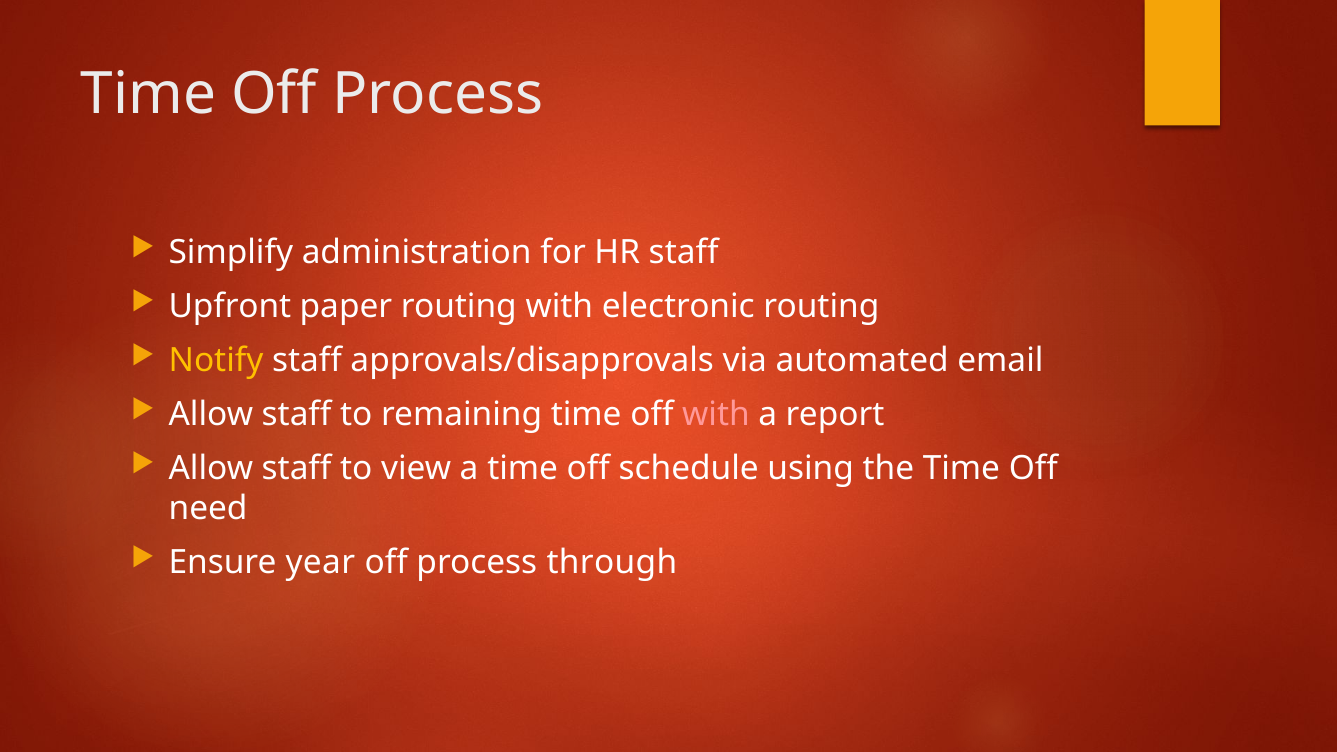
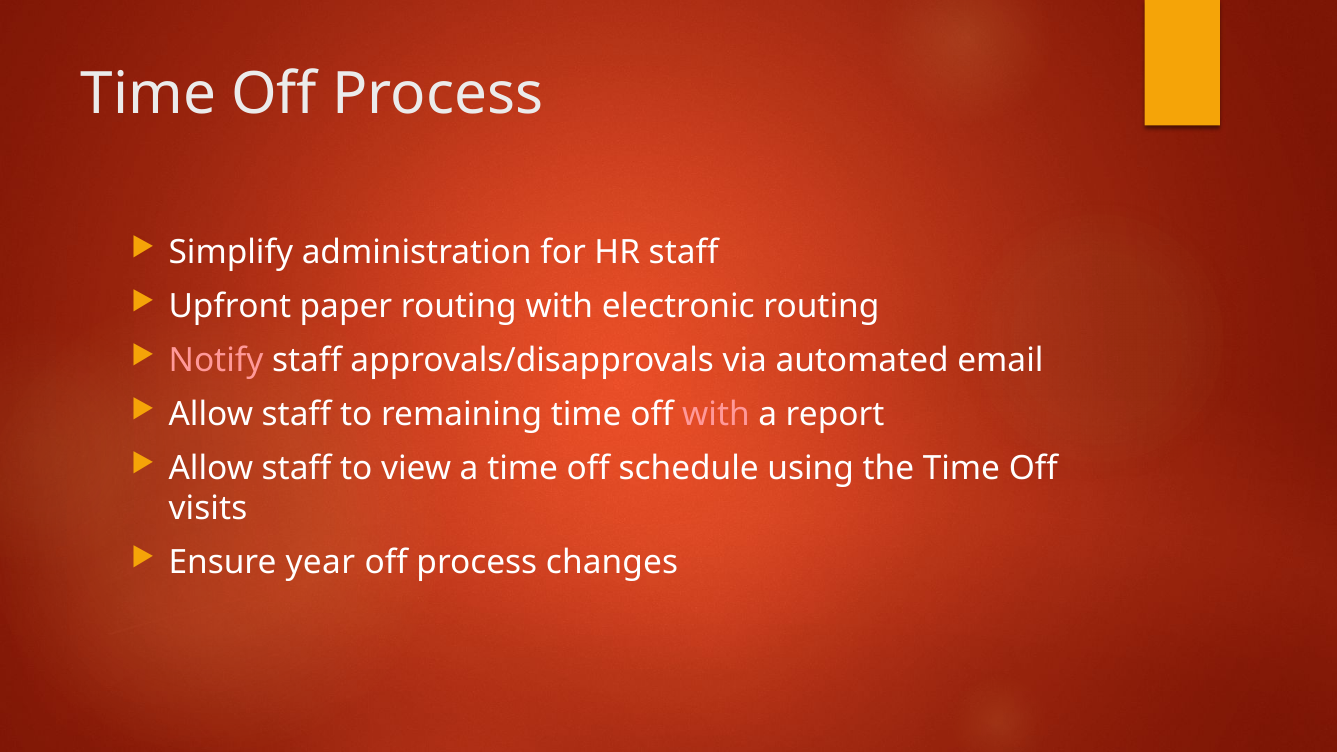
Notify colour: yellow -> pink (216, 361)
need: need -> visits (208, 509)
through: through -> changes (612, 563)
